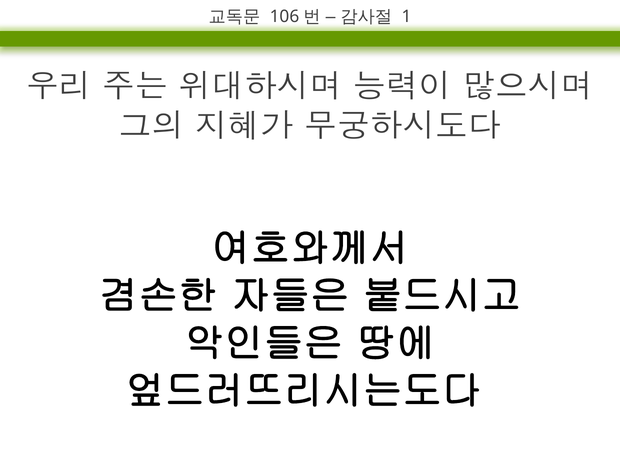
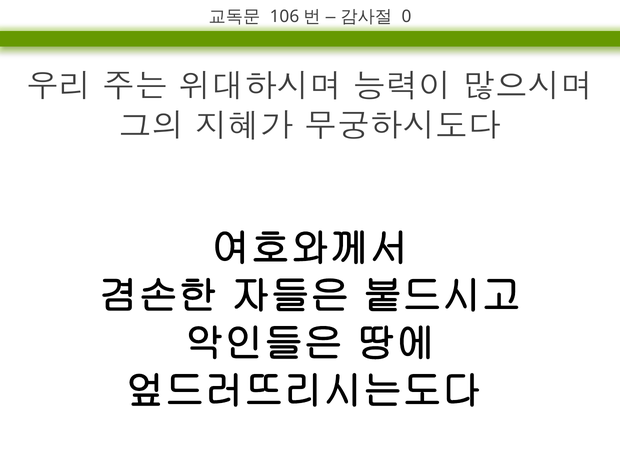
1: 1 -> 0 (406, 17)
